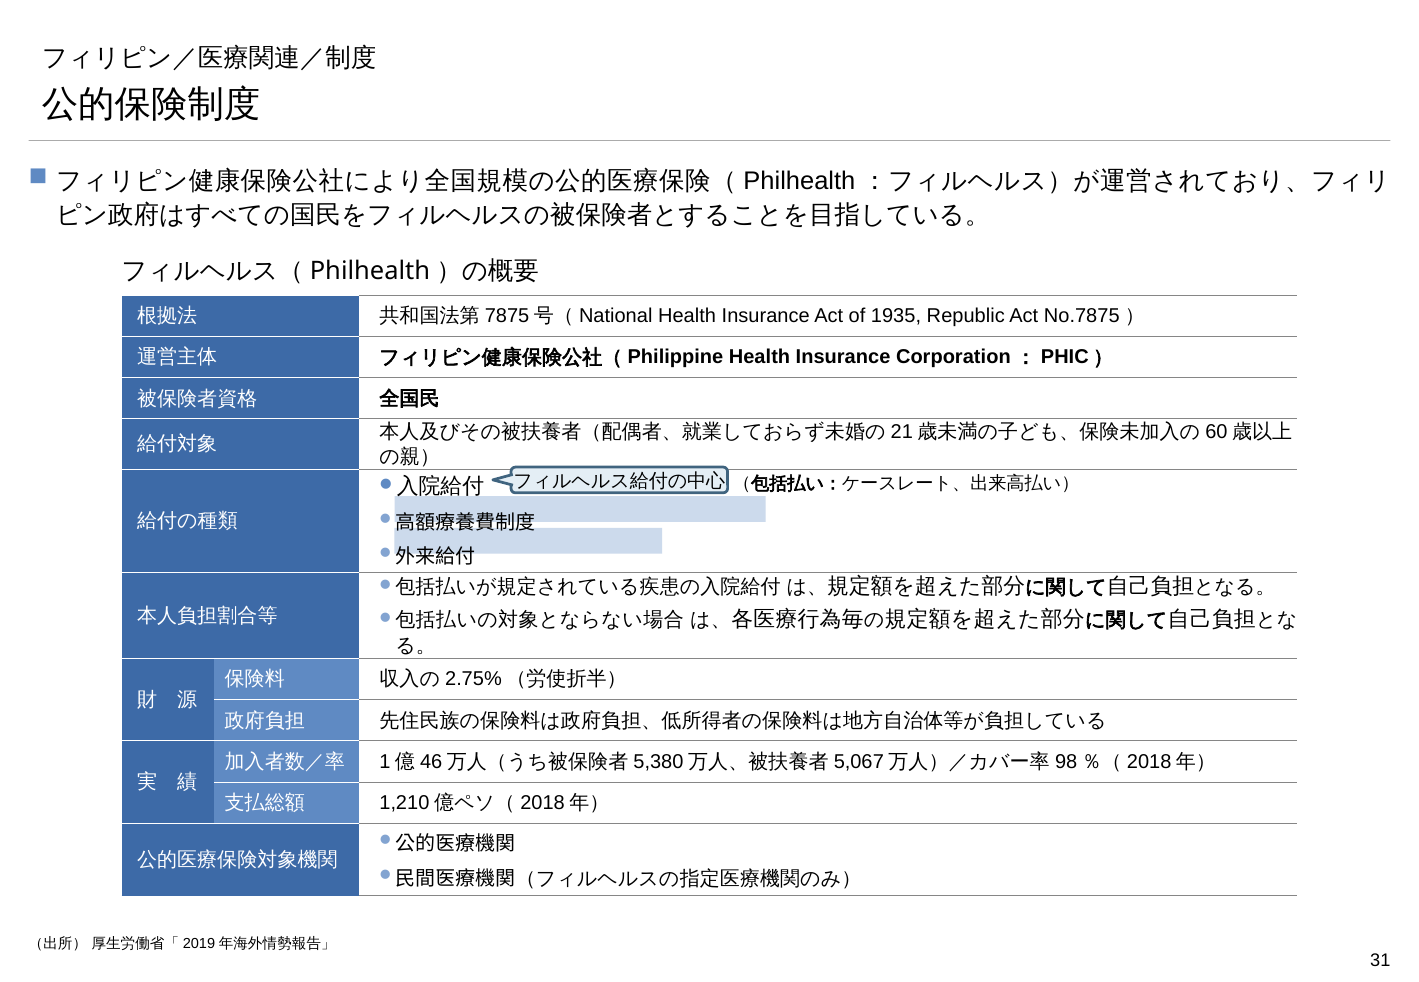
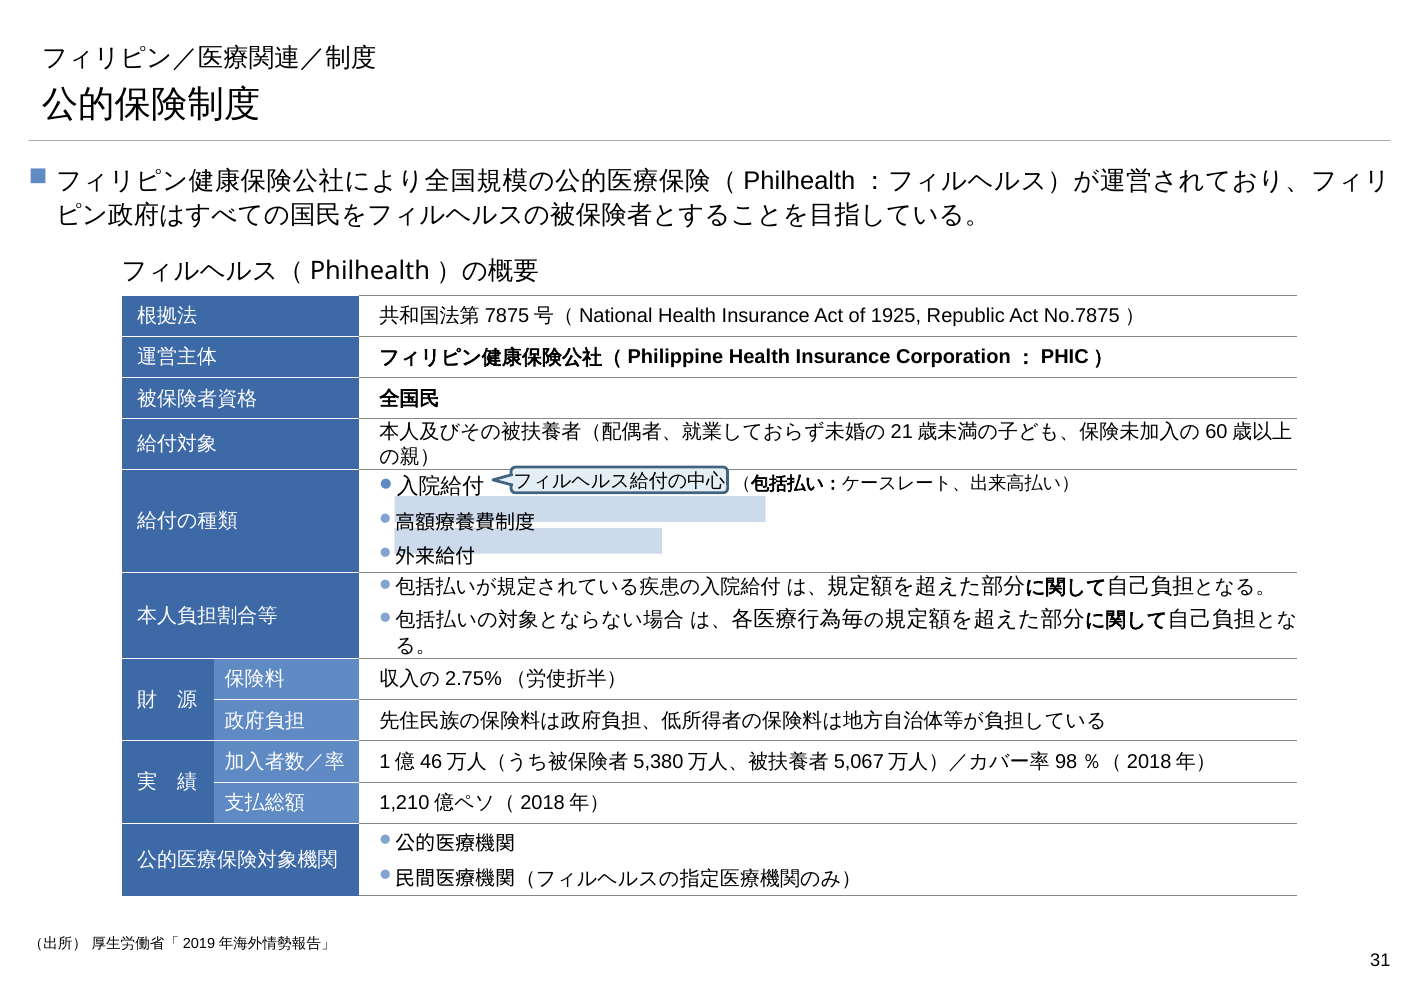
1935: 1935 -> 1925 (896, 316)
